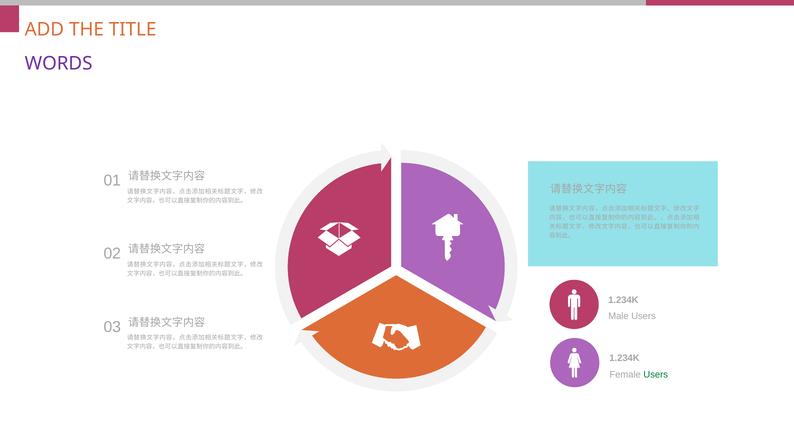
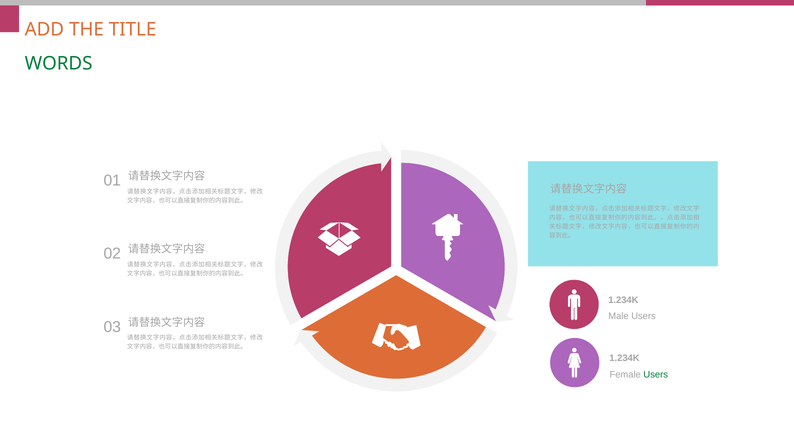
WORDS colour: purple -> green (59, 63)
